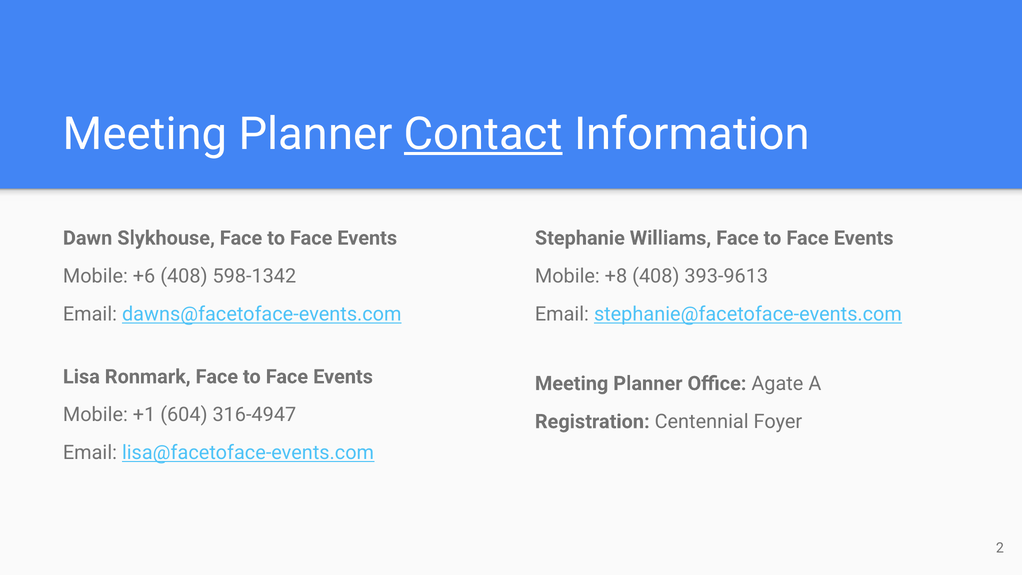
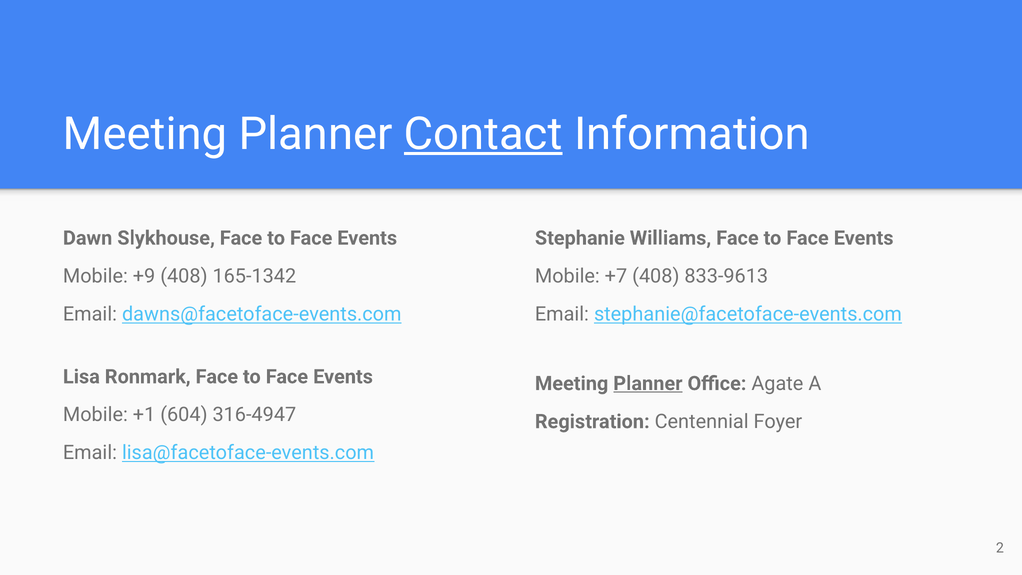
+6: +6 -> +9 (144, 276)
598-1342: 598-1342 -> 165-1342 (254, 276)
+8: +8 -> +7 (616, 276)
393-9613: 393-9613 -> 833-9613 (726, 276)
Planner underline: none -> present (648, 383)
